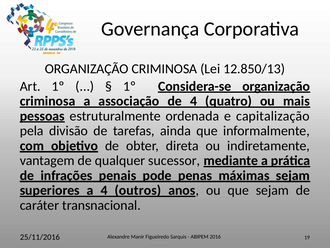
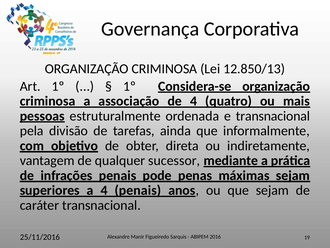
e capitalização: capitalização -> transnacional (273, 116)
4 outros: outros -> penais (138, 190)
